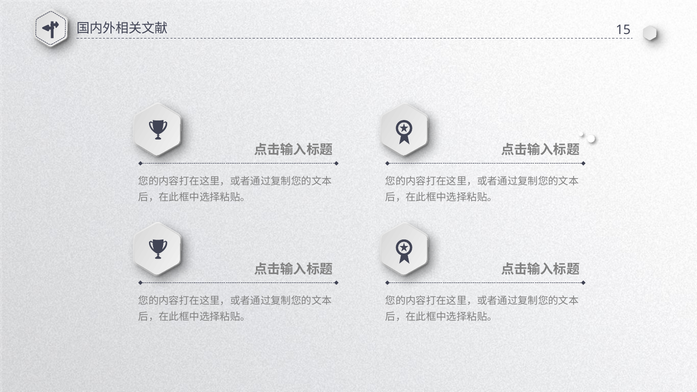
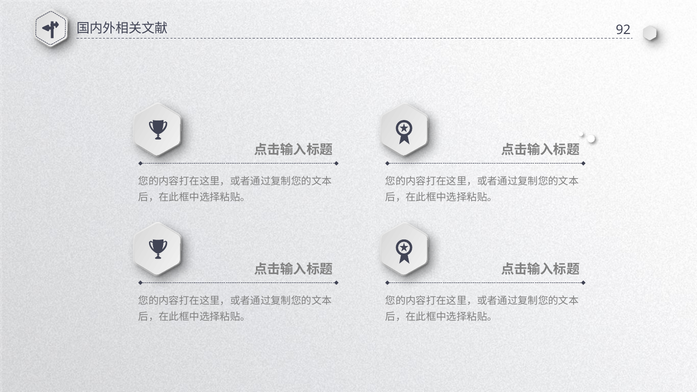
15: 15 -> 92 (623, 30)
